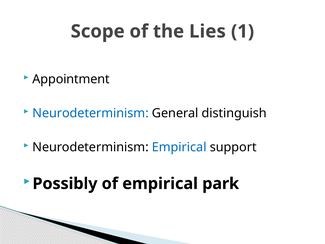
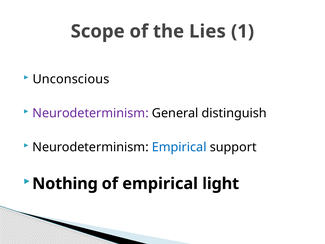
Appointment: Appointment -> Unconscious (71, 79)
Neurodeterminism colour: blue -> purple (91, 113)
Possibly: Possibly -> Nothing (65, 183)
park: park -> light (221, 183)
